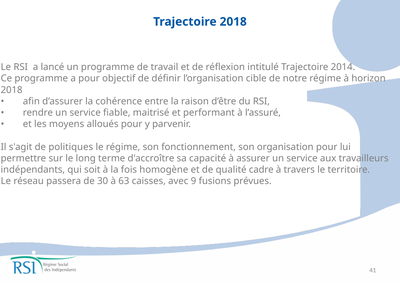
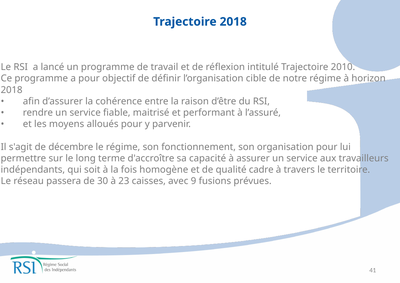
2014: 2014 -> 2010 (343, 67)
politiques: politiques -> décembre (71, 147)
63: 63 -> 23 (124, 181)
